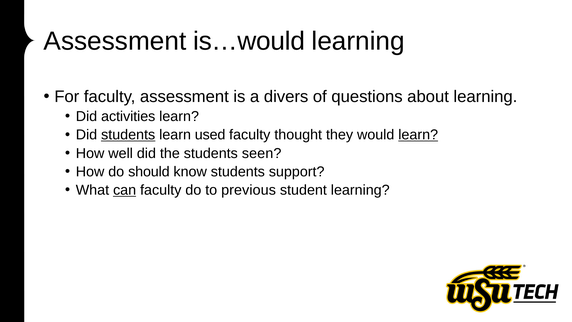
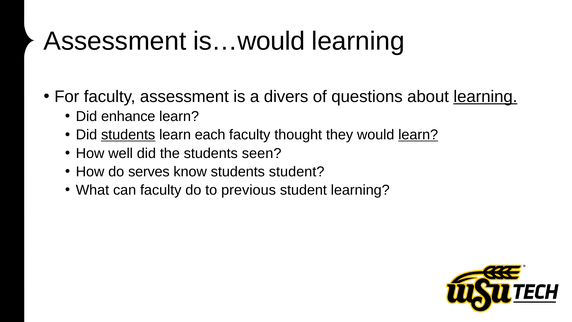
learning underline: none -> present (485, 97)
activities: activities -> enhance (128, 116)
used: used -> each (210, 135)
should: should -> serves (149, 172)
students support: support -> student (297, 172)
can underline: present -> none (125, 190)
